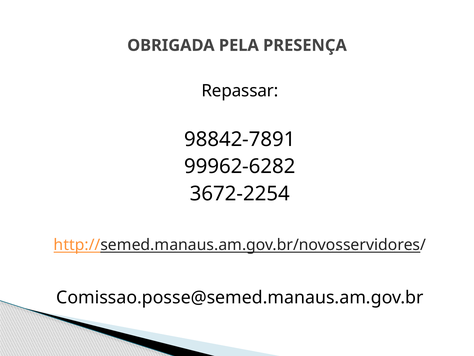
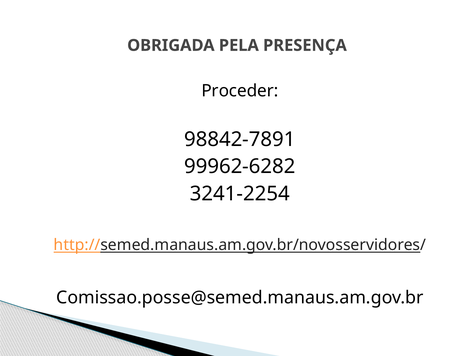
Repassar: Repassar -> Proceder (240, 91)
3672-2254: 3672-2254 -> 3241-2254 (240, 193)
